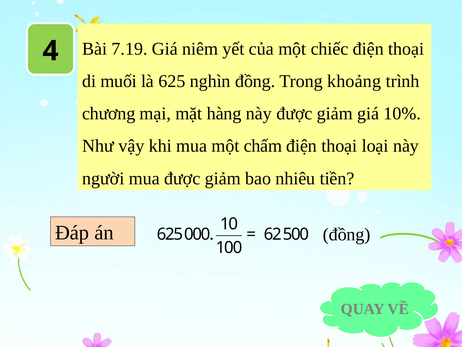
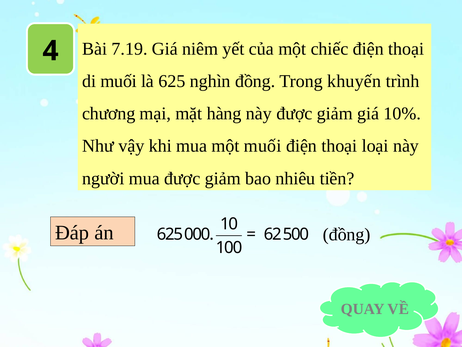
khoảng: khoảng -> khuyến (354, 81)
một chấm: chấm -> muối (263, 146)
